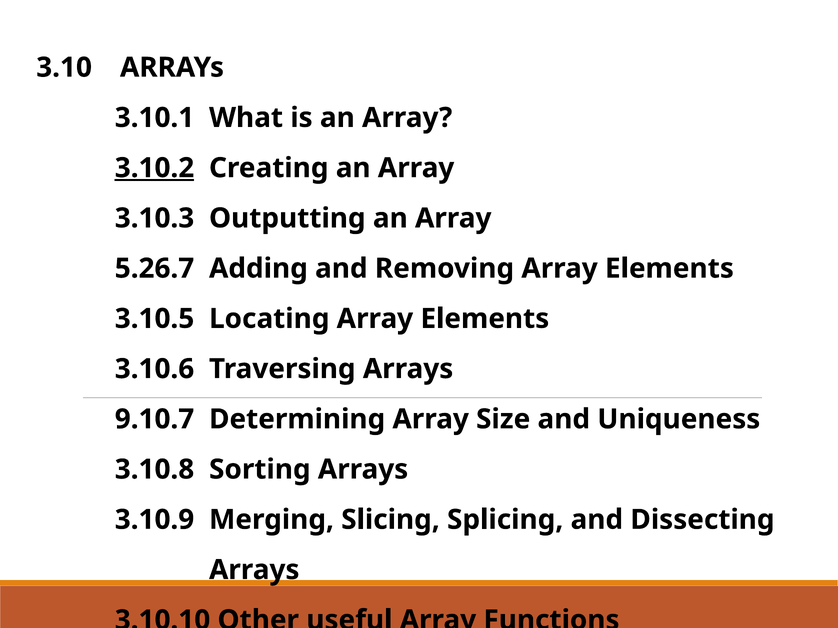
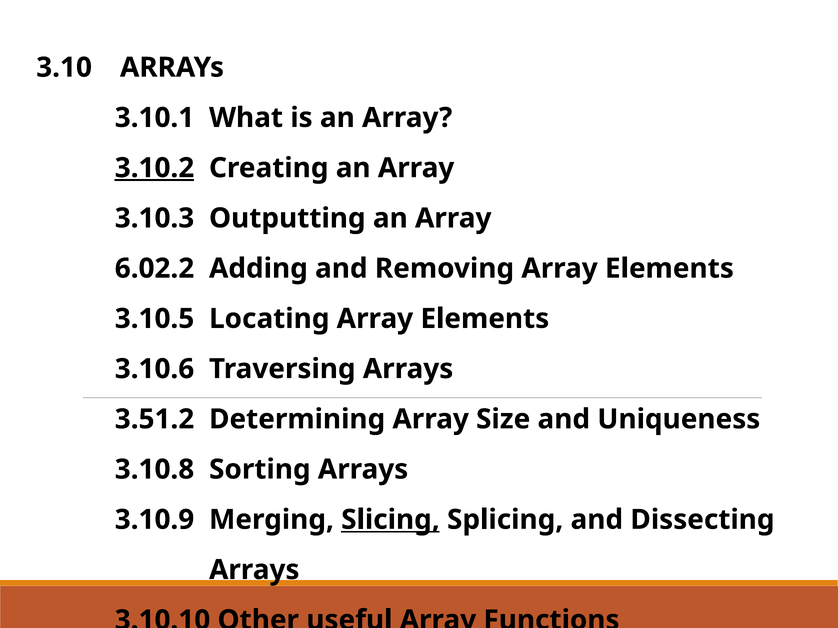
5.26.7: 5.26.7 -> 6.02.2 (155, 269)
9.10.7: 9.10.7 -> 3.51.2 (155, 419)
Slicing underline: none -> present (390, 520)
